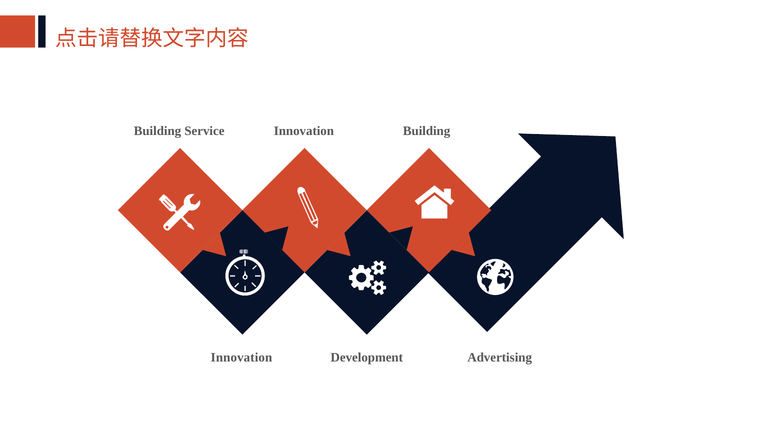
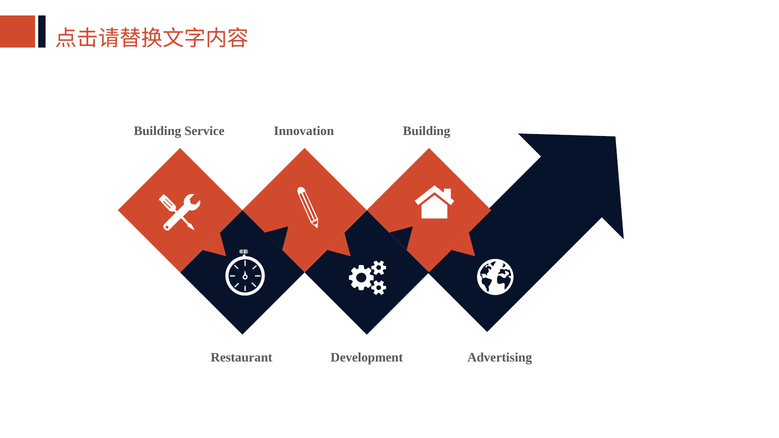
Innovation: Innovation -> Restaurant (242, 358)
